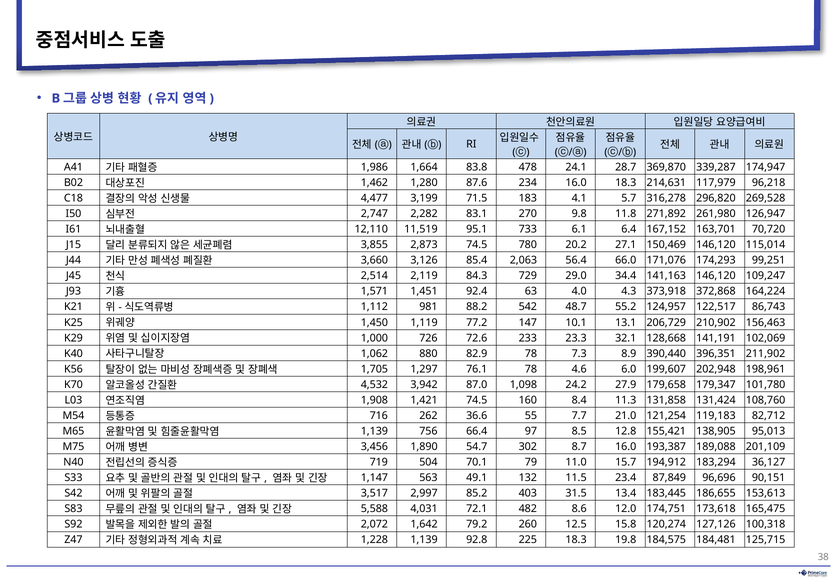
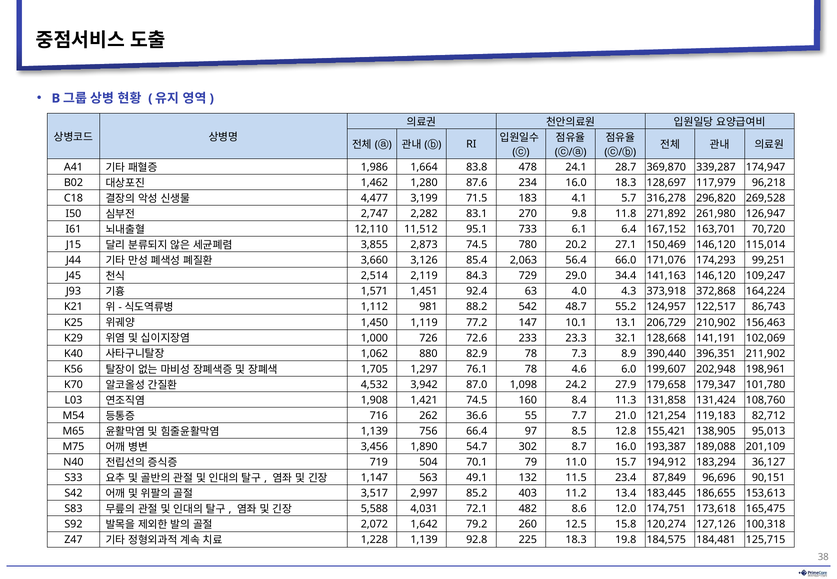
214,631: 214,631 -> 128,697 (666, 183)
11,519: 11,519 -> 11,512 (421, 229)
31.5: 31.5 -> 11.2 (576, 494)
